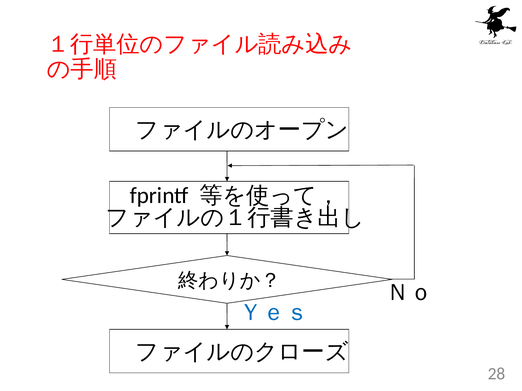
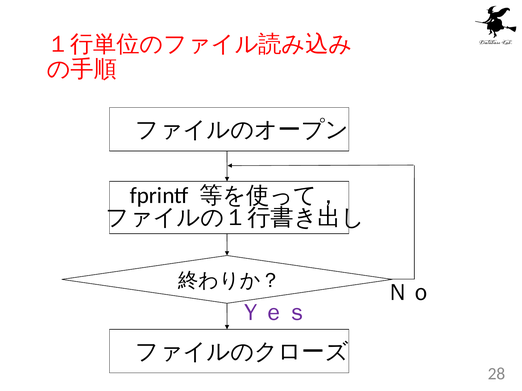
Ｙｅｓ colour: blue -> purple (274, 313)
